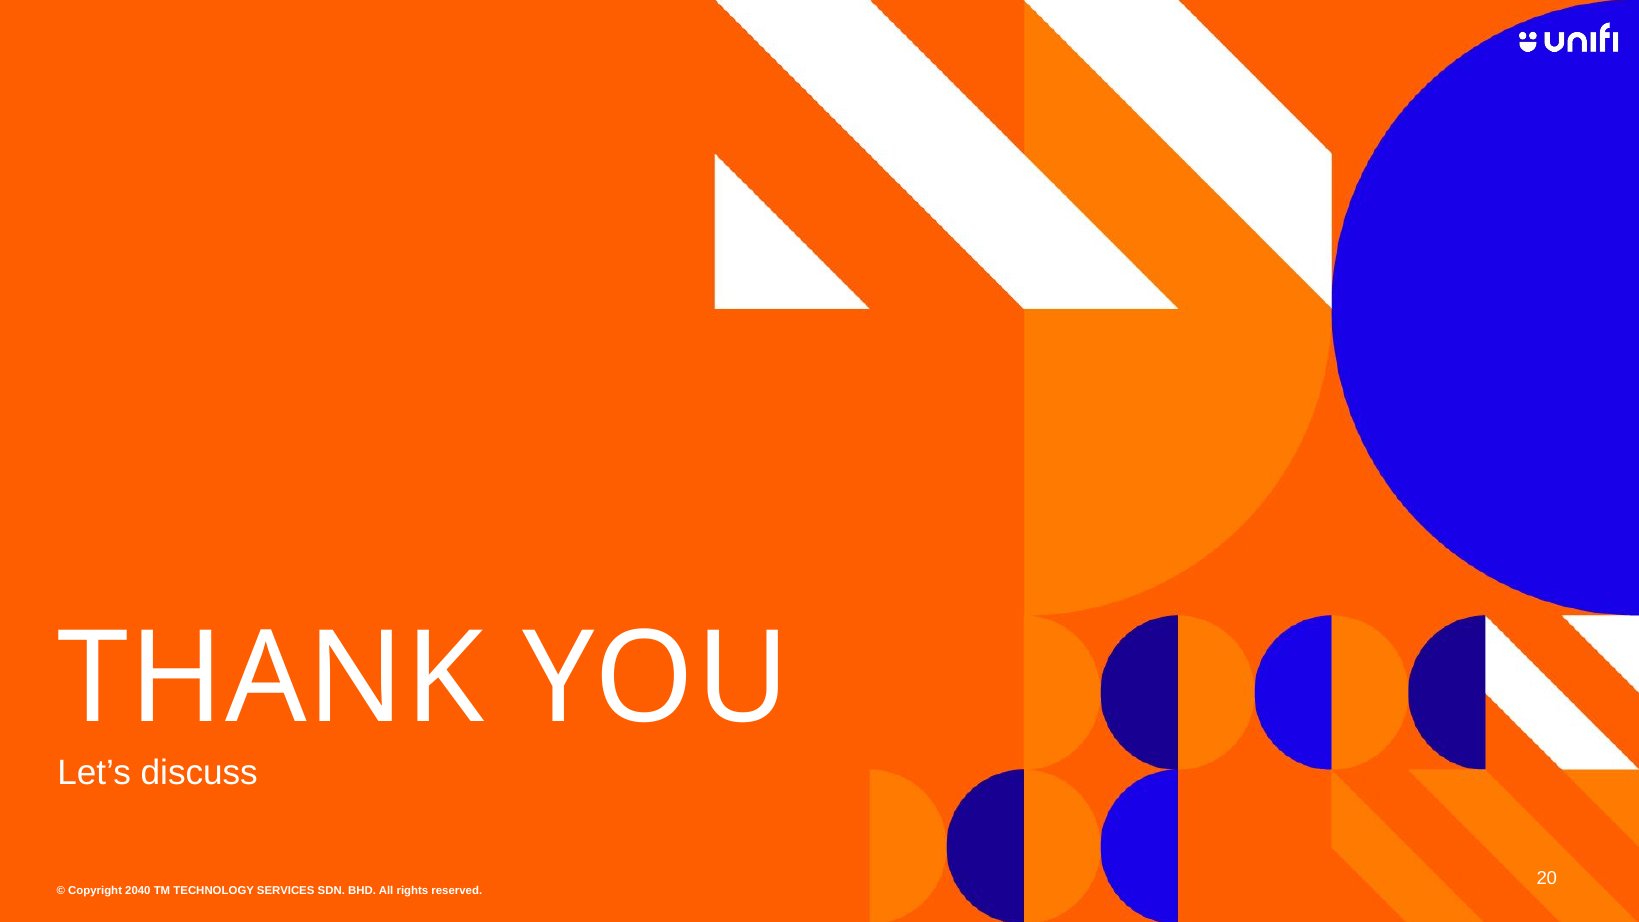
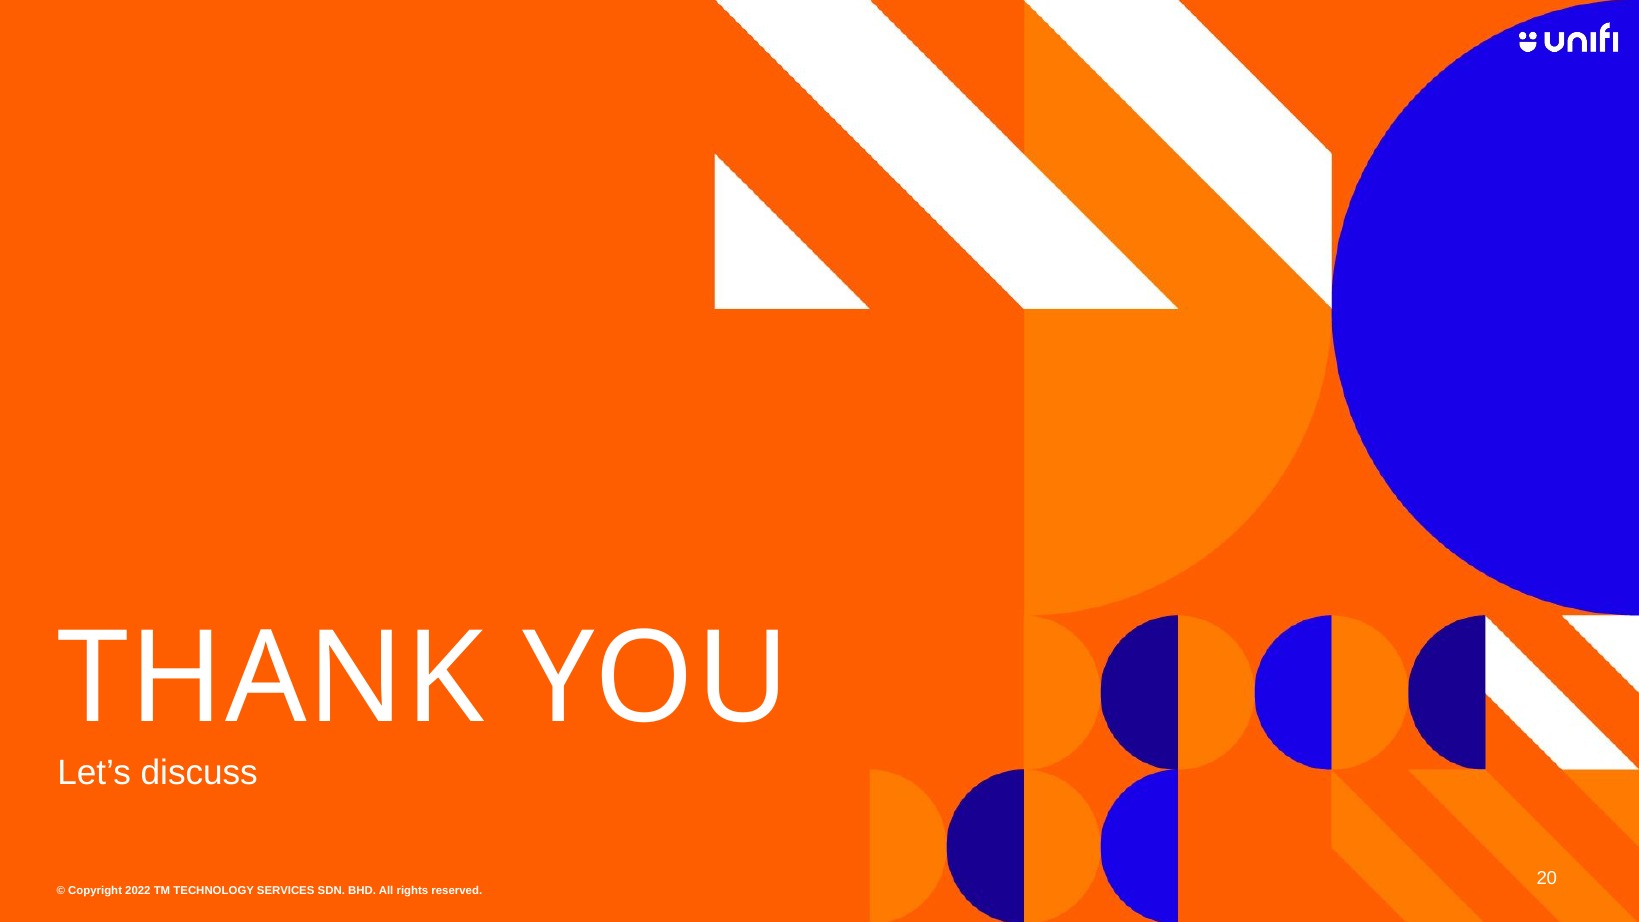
2040: 2040 -> 2022 (138, 891)
